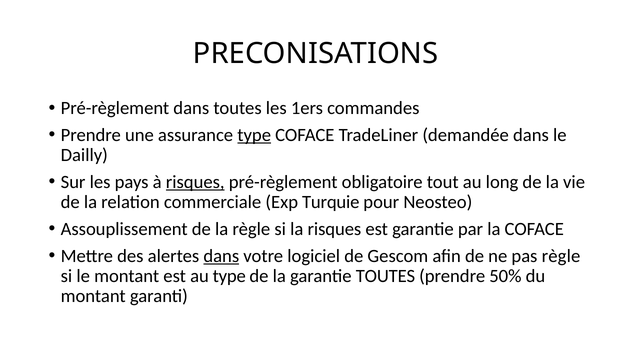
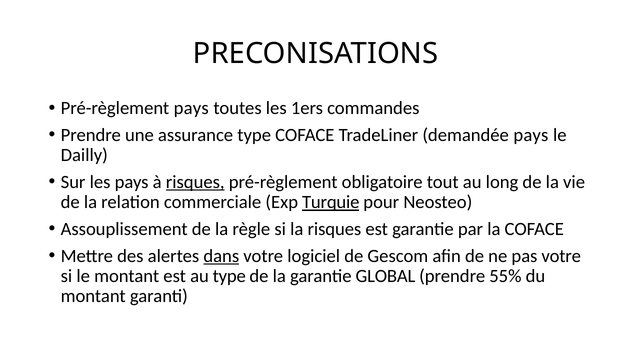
Pré-règlement dans: dans -> pays (191, 108)
type underline: present -> none (254, 135)
demandée dans: dans -> pays (531, 135)
Turquie underline: none -> present (331, 202)
pas règle: règle -> votre (561, 255)
garantie TOUTES: TOUTES -> GLOBAL (385, 276)
50%: 50% -> 55% (505, 276)
